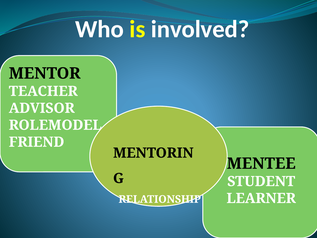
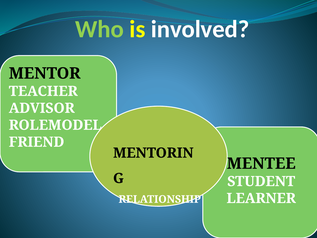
Who colour: white -> light green (99, 29)
